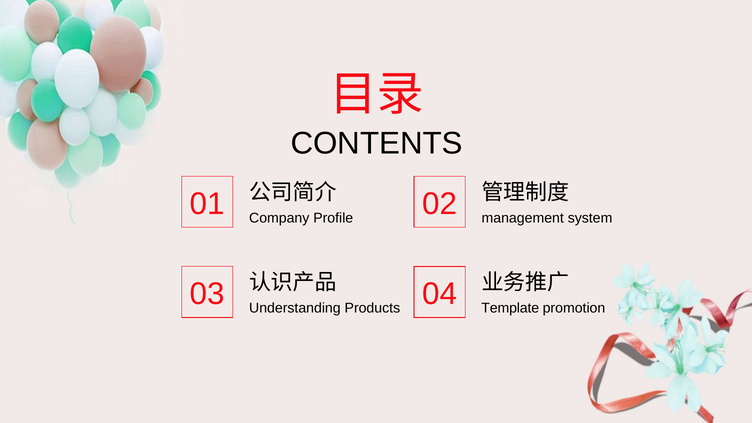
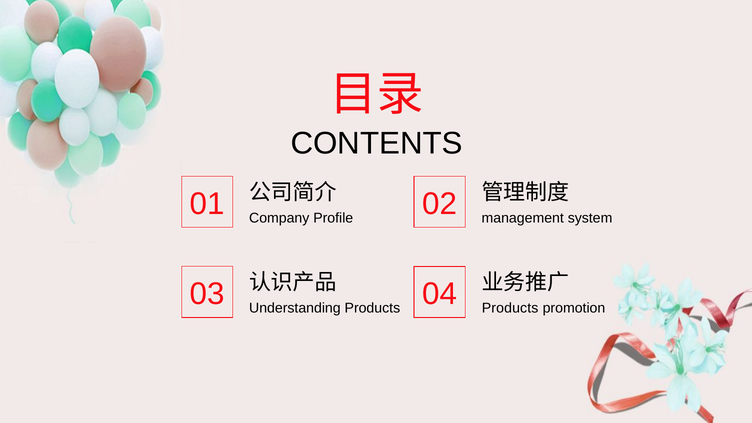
Template: Template -> Products (510, 308)
